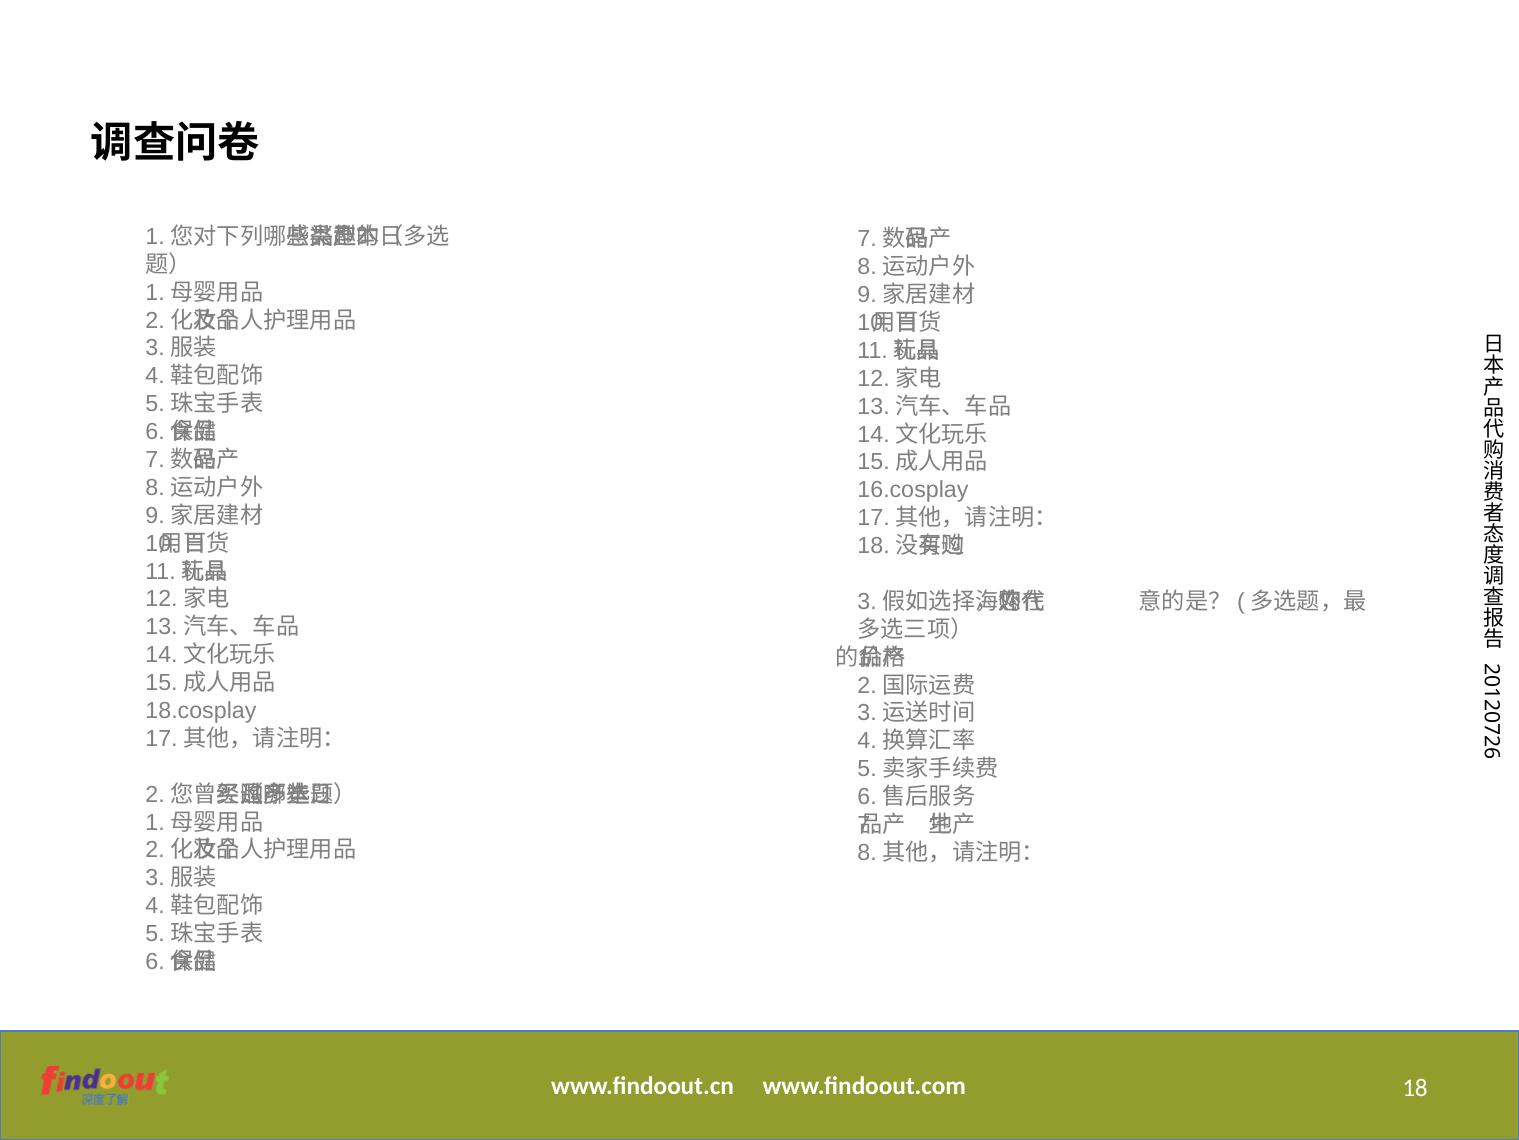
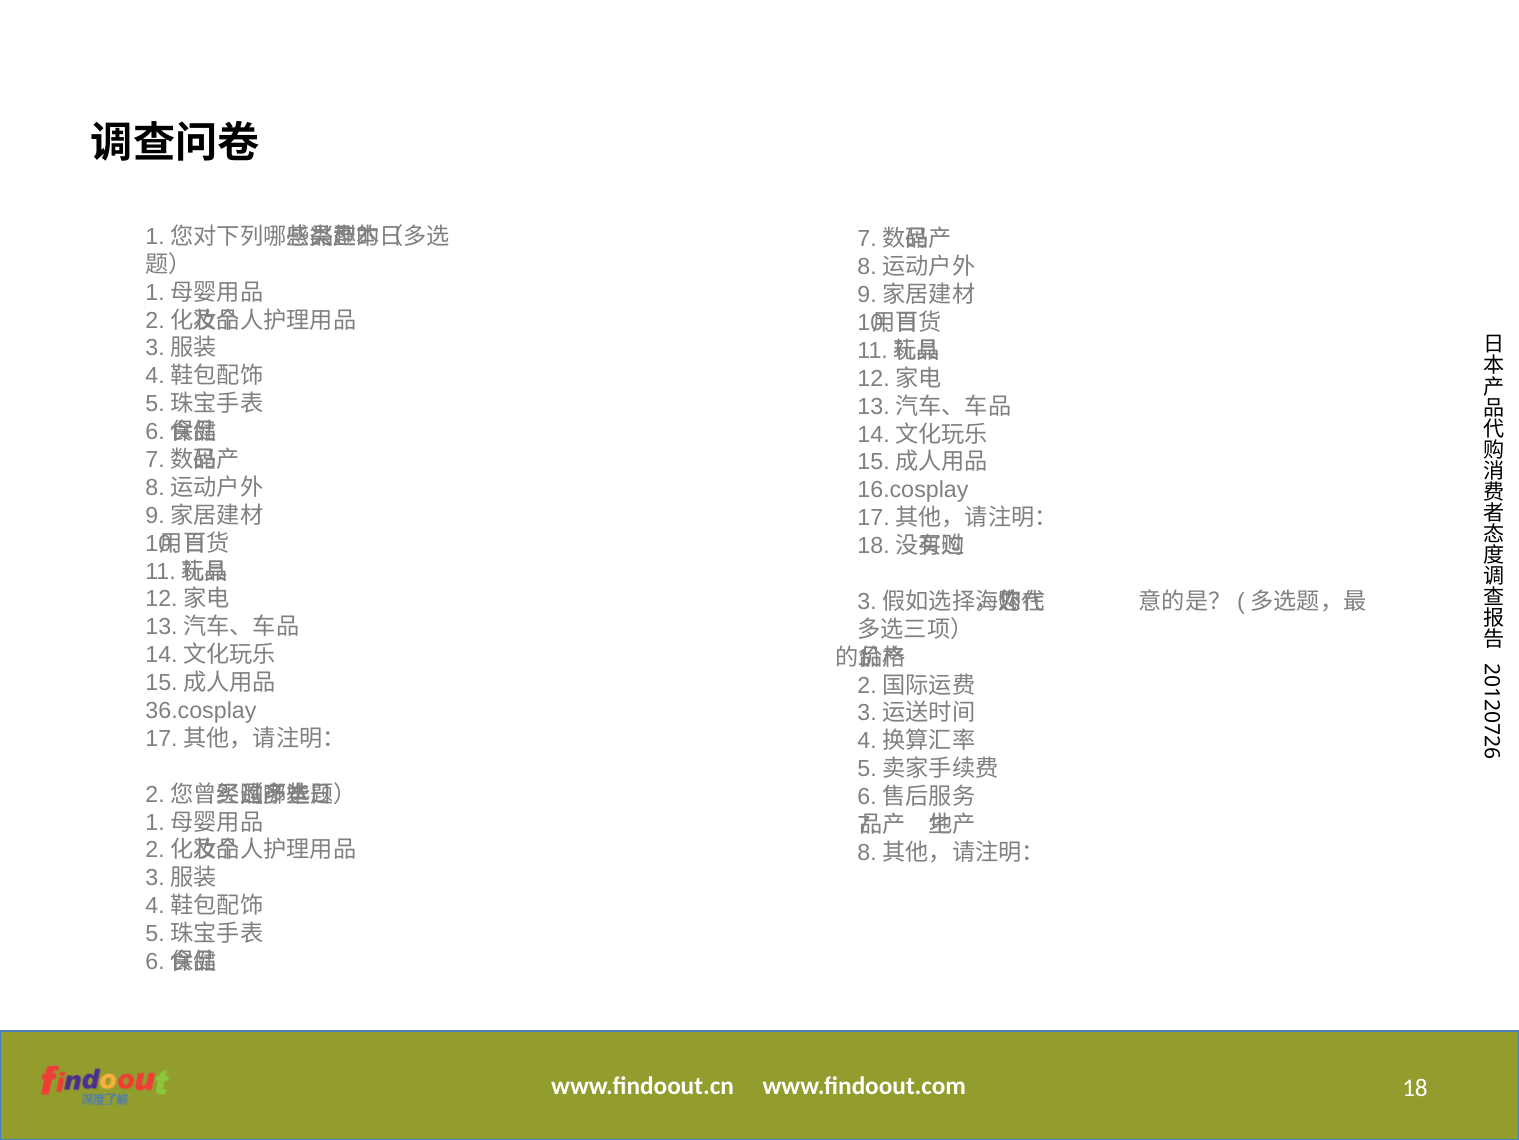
18.cosplay: 18.cosplay -> 36.cosplay (201, 710)
